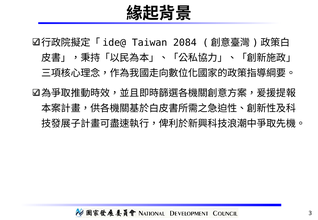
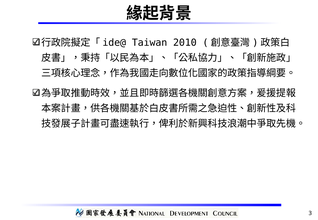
2084: 2084 -> 2010 (185, 43)
